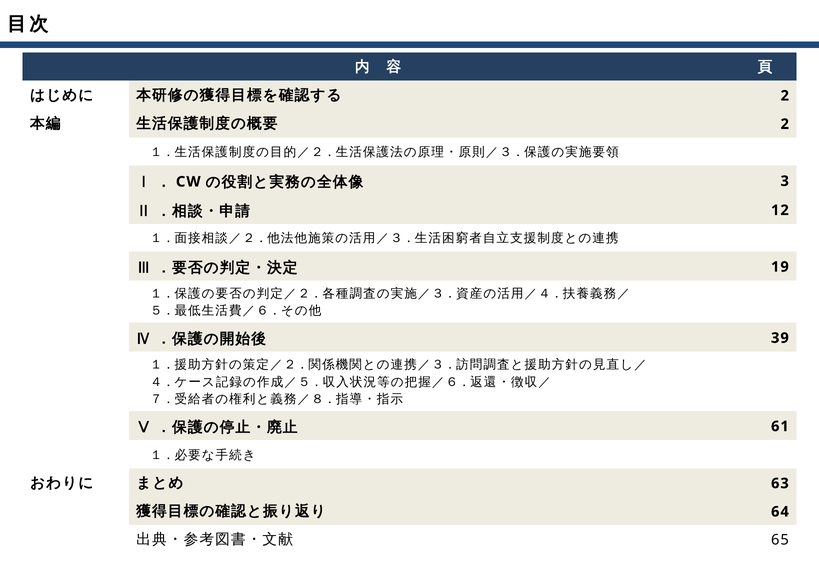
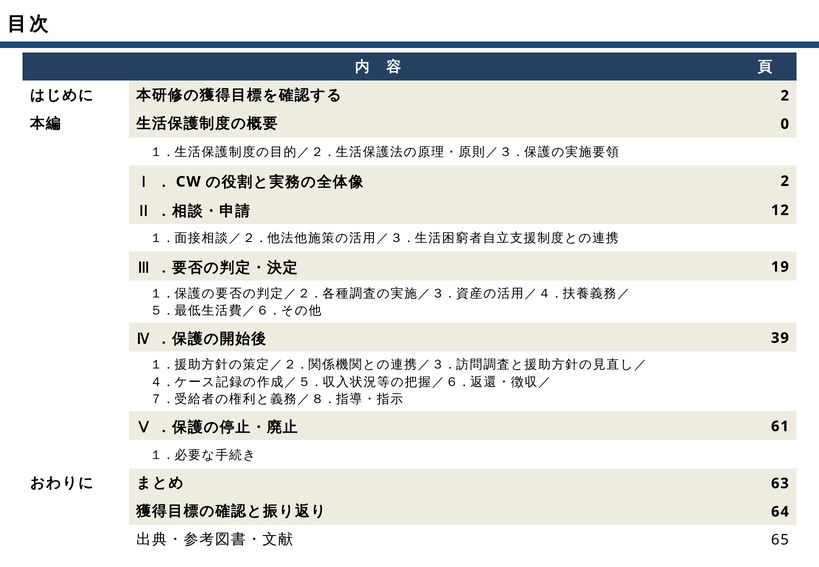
2: 2 -> 0 (785, 124)
3: 3 -> 2 (785, 181)
